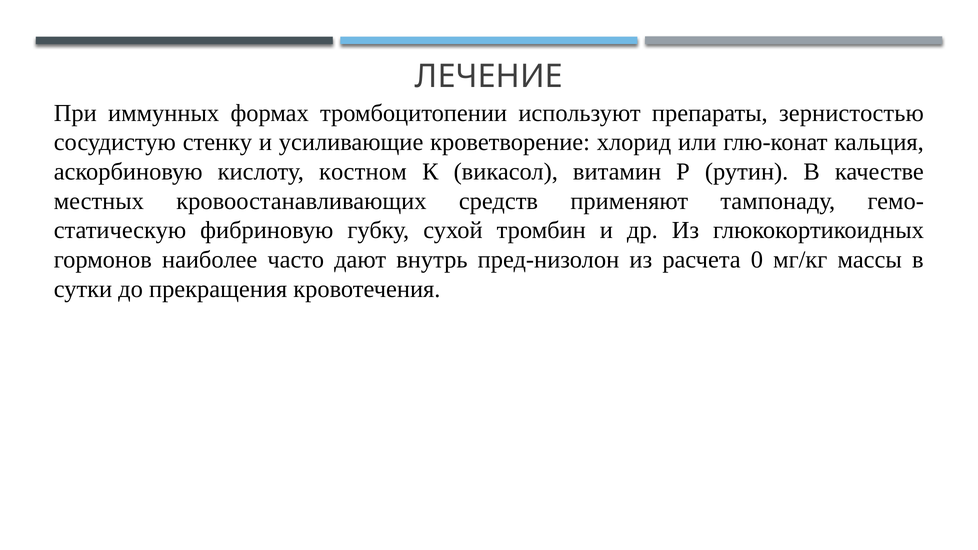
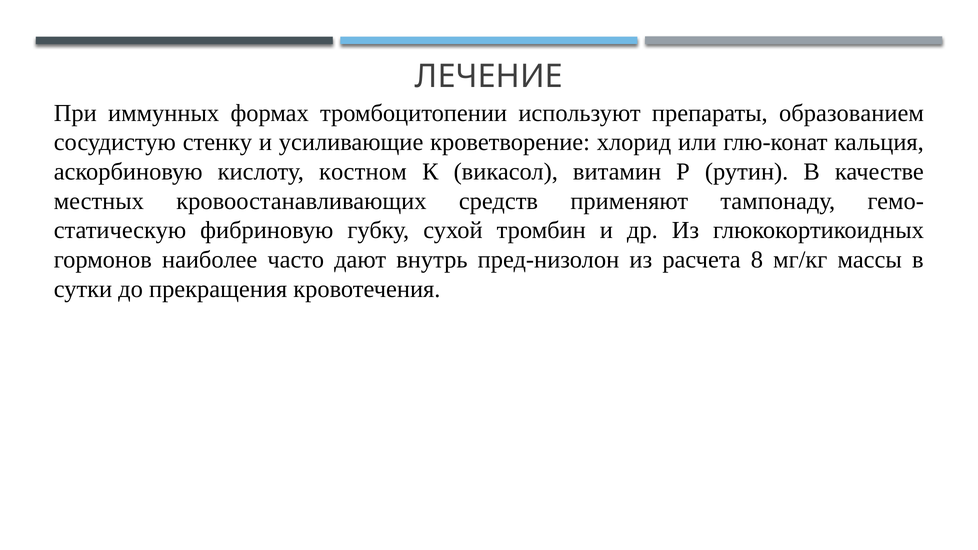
зернистостью: зернистостью -> образованием (851, 113)
0: 0 -> 8 (757, 260)
